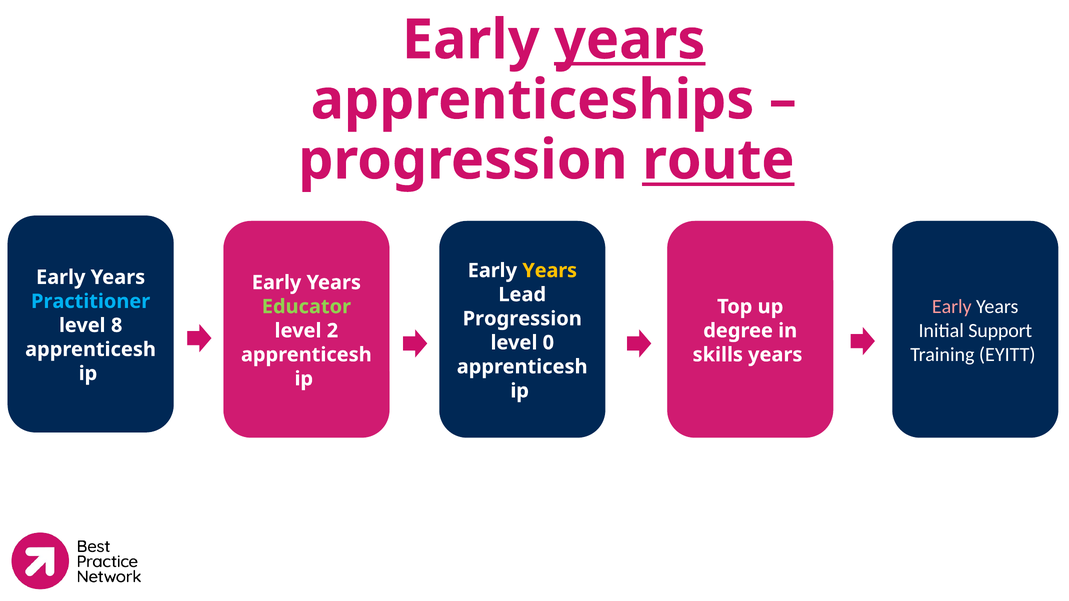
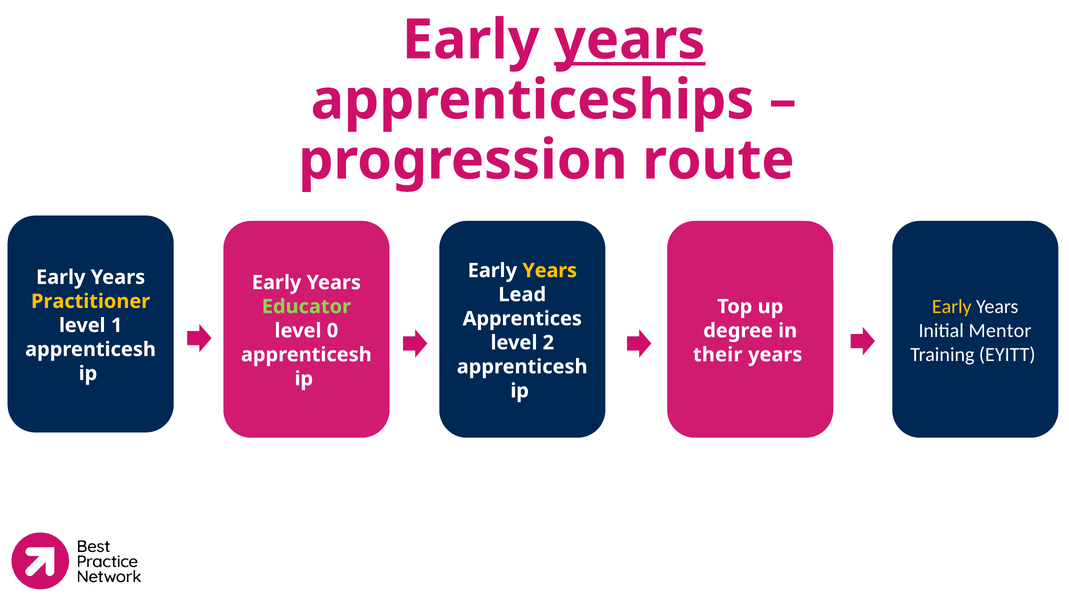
route underline: present -> none (718, 160)
Practitioner colour: light blue -> yellow (91, 301)
Early colour: pink -> yellow (952, 307)
Progression: Progression -> Apprentices (522, 319)
8: 8 -> 1 (117, 326)
Support: Support -> Mentor (1000, 331)
2: 2 -> 0 (332, 331)
0: 0 -> 2 (548, 343)
skills: skills -> their (718, 355)
